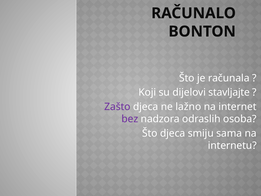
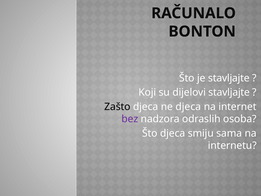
je računala: računala -> stavljajte (229, 78)
Zašto colour: purple -> black (117, 107)
ne lažno: lažno -> djeca (188, 107)
